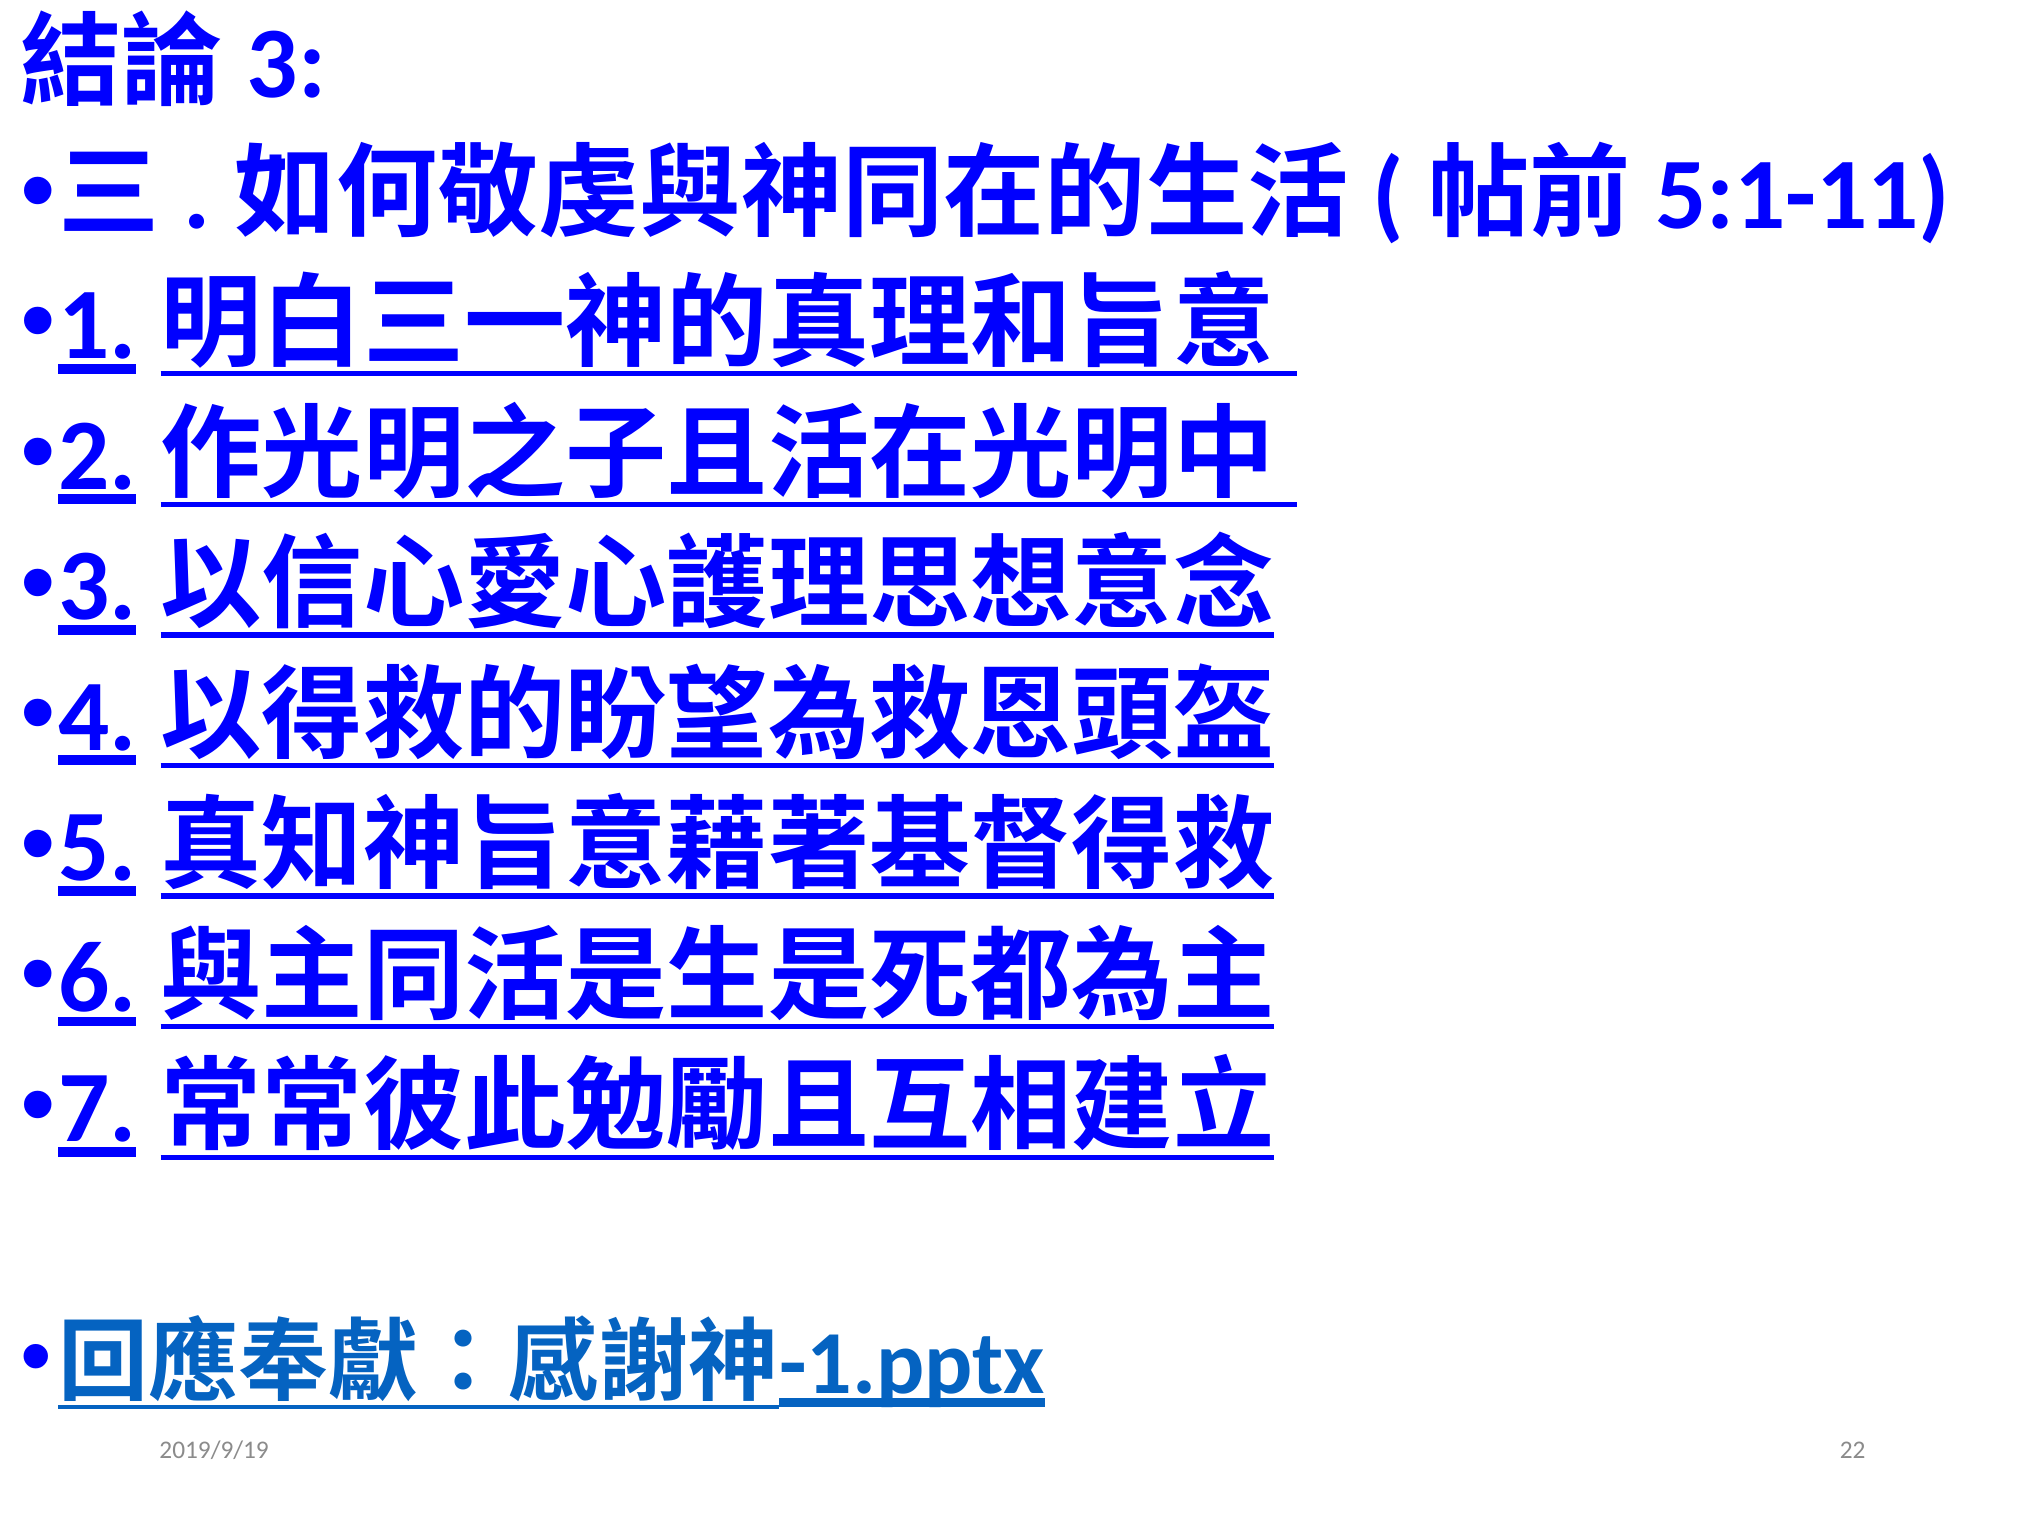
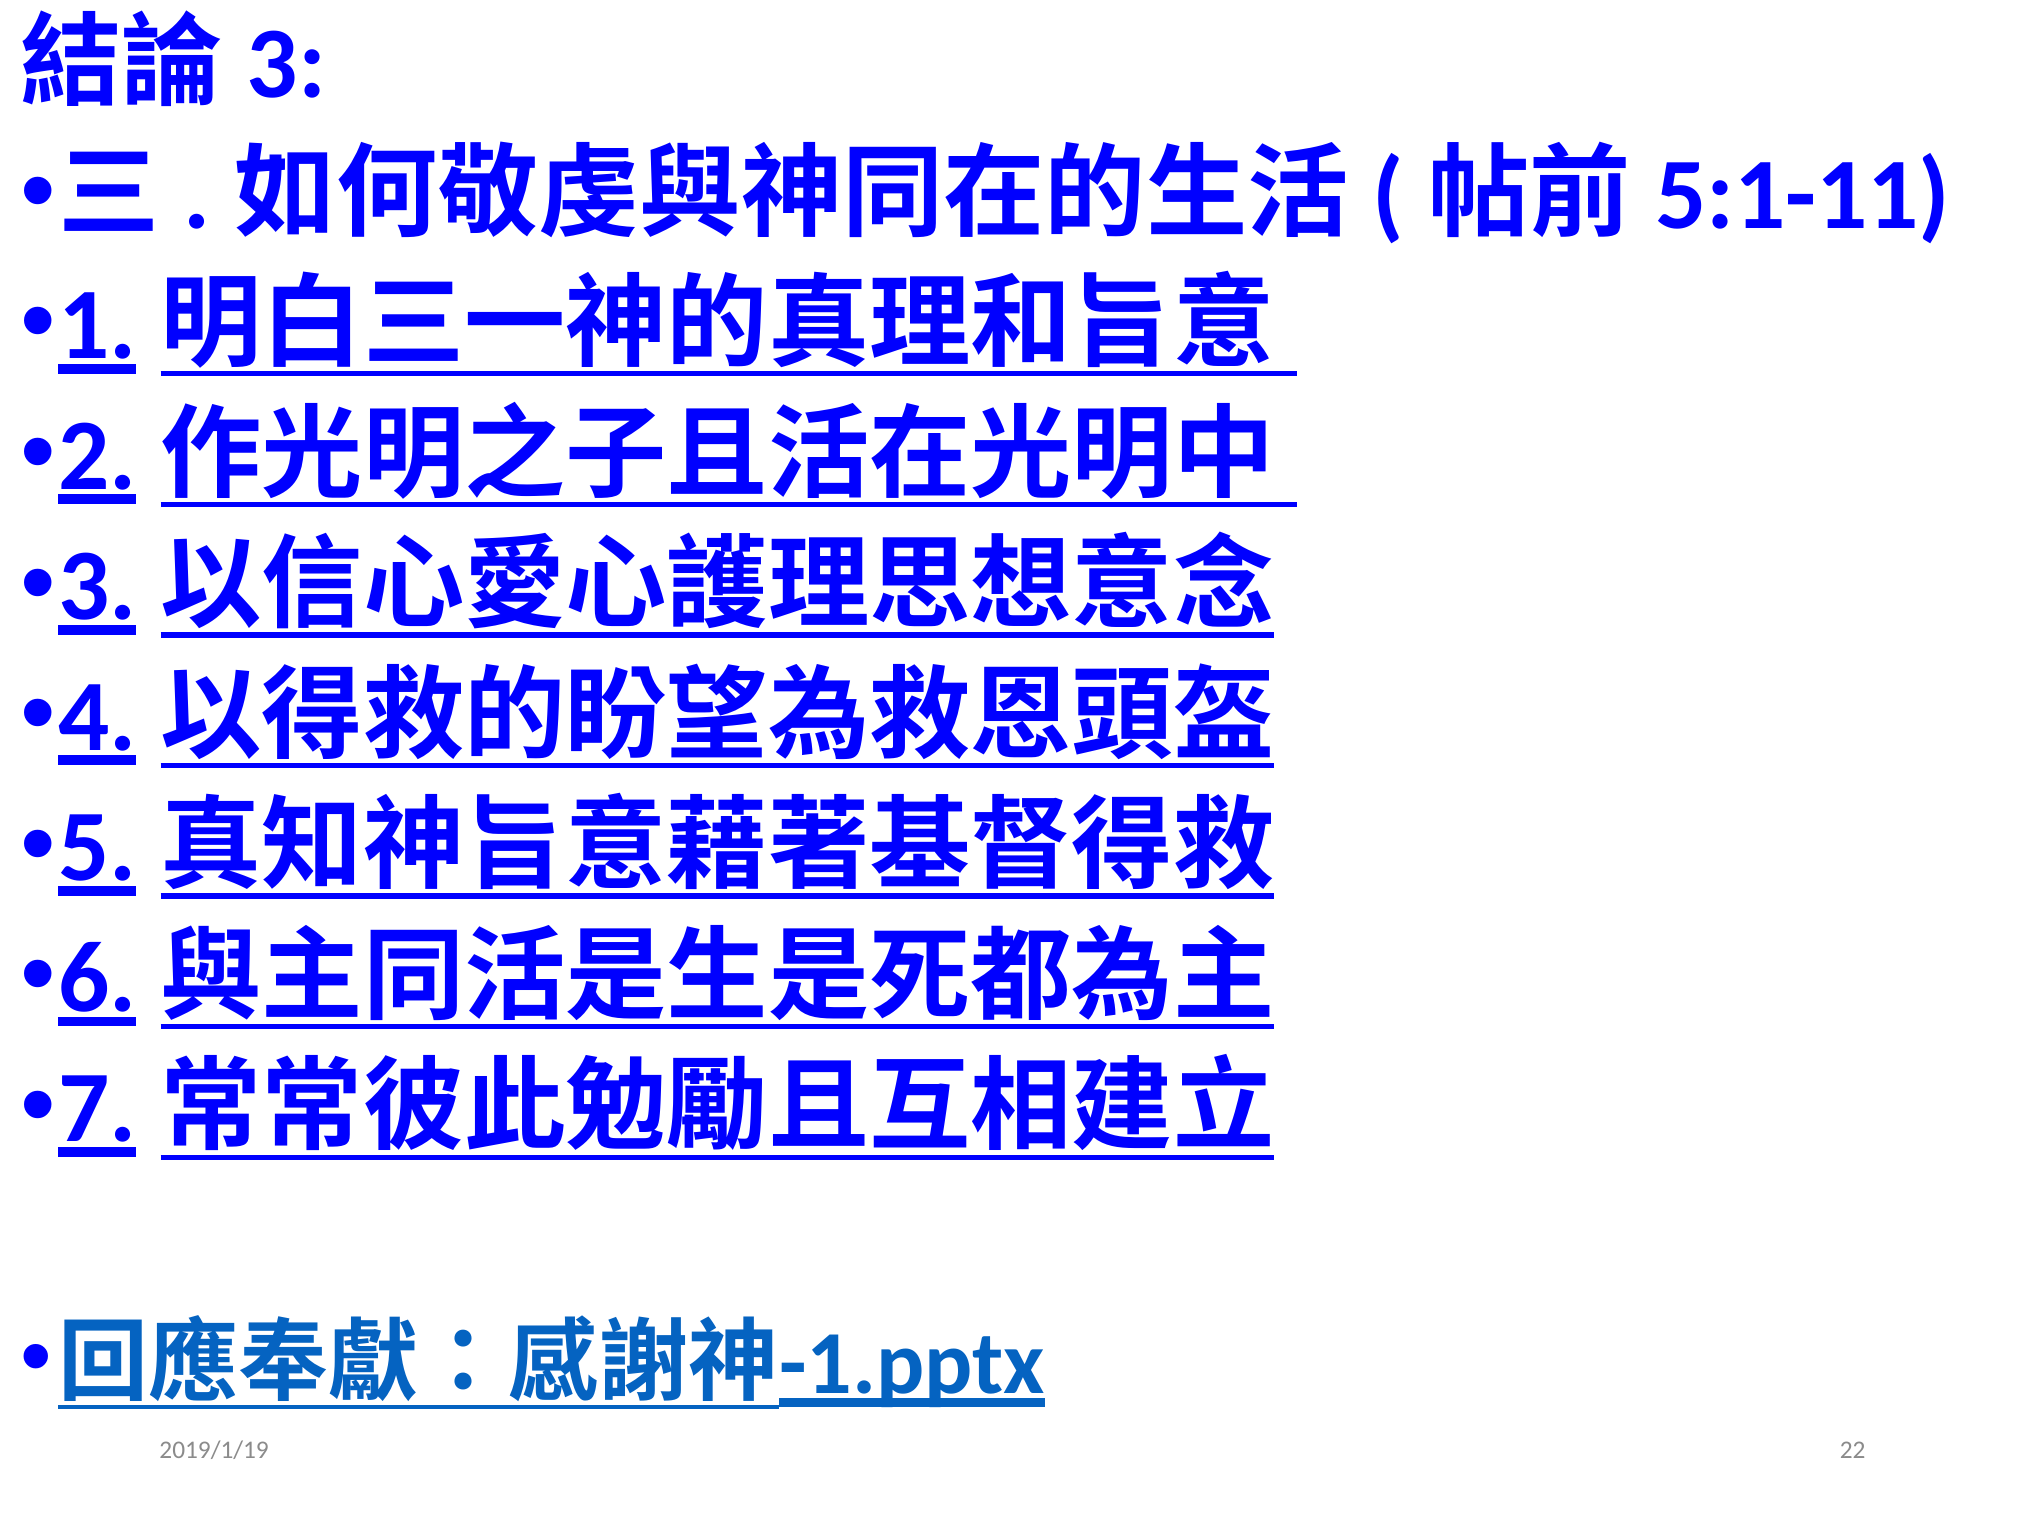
2019/9/19: 2019/9/19 -> 2019/1/19 (214, 1450)
